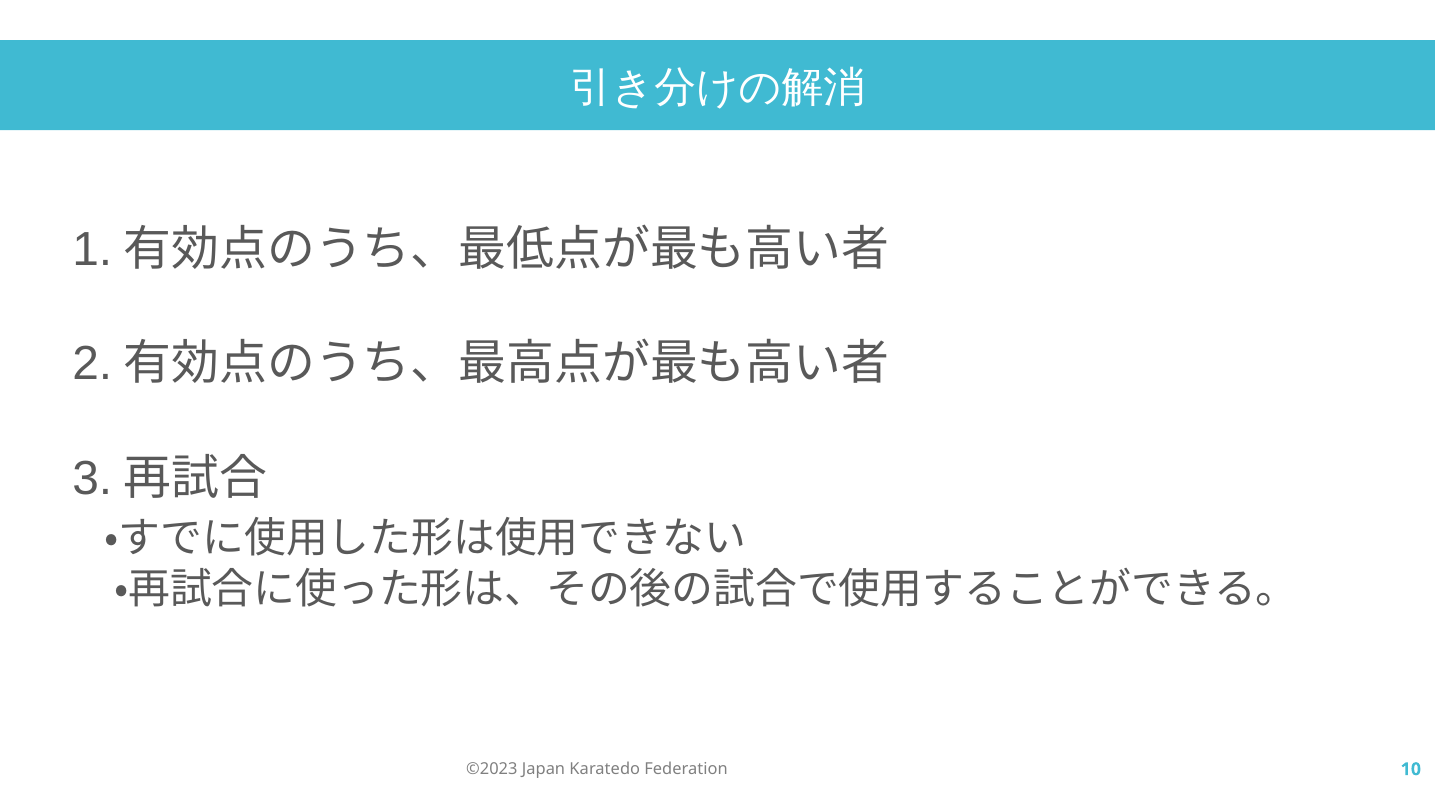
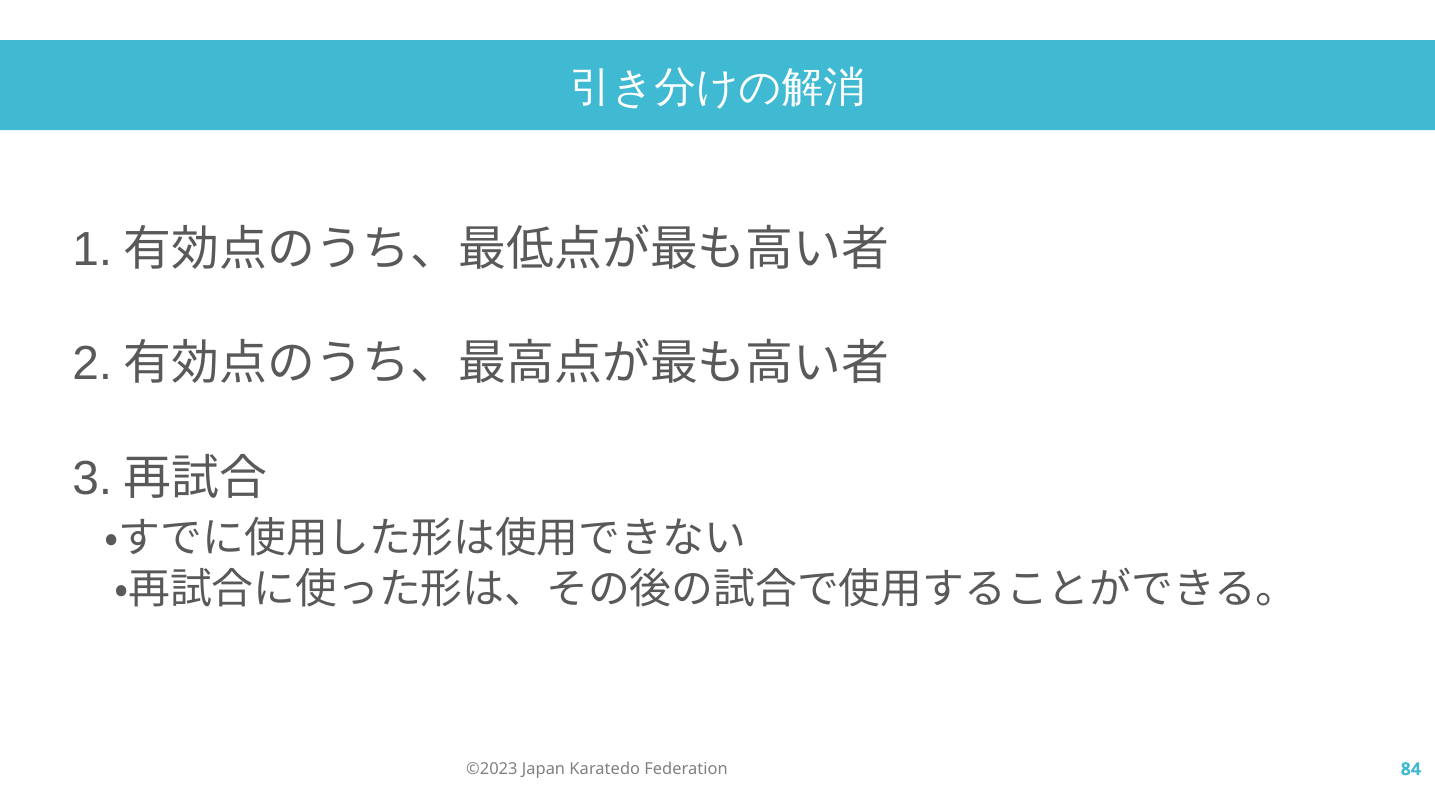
10: 10 -> 84 (1411, 769)
